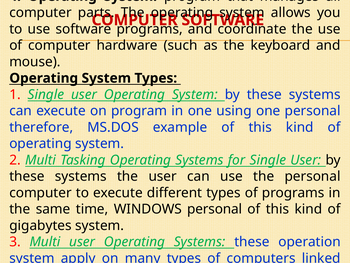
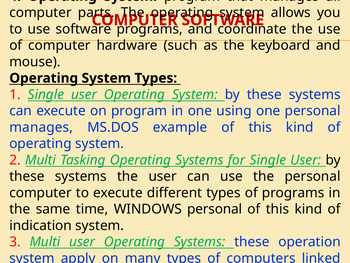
therefore: therefore -> manages (41, 127)
gigabytes: gigabytes -> indication (41, 225)
